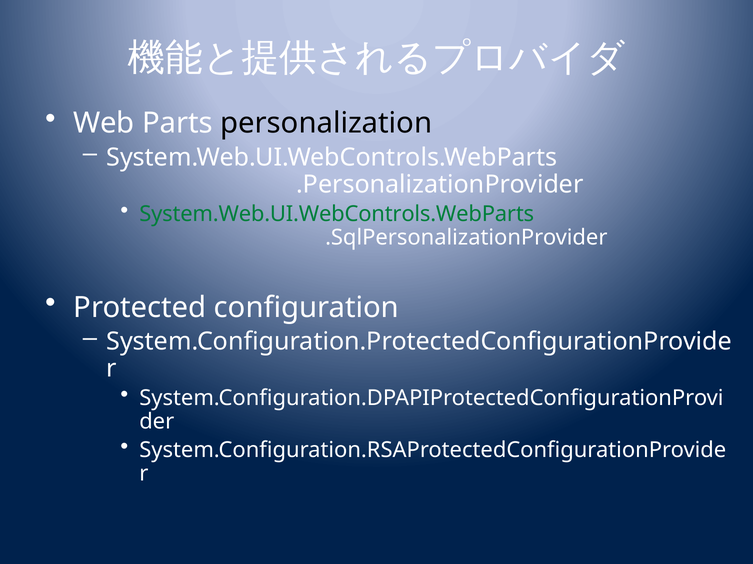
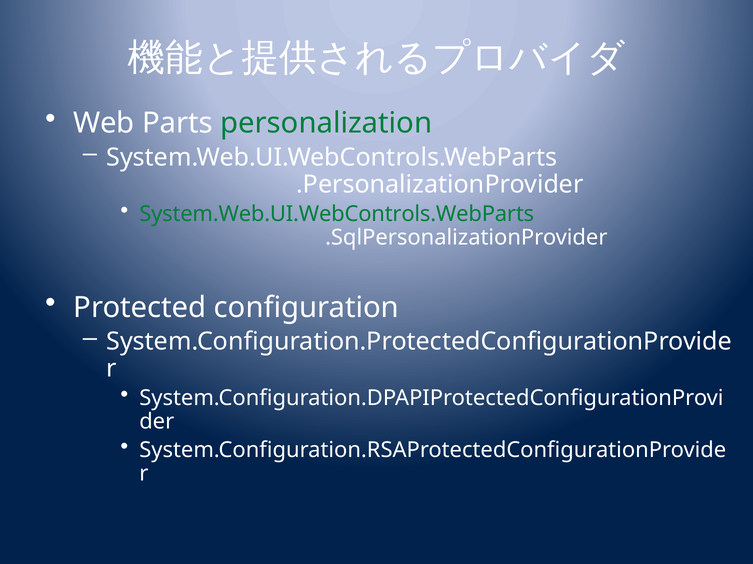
personalization colour: black -> green (326, 123)
